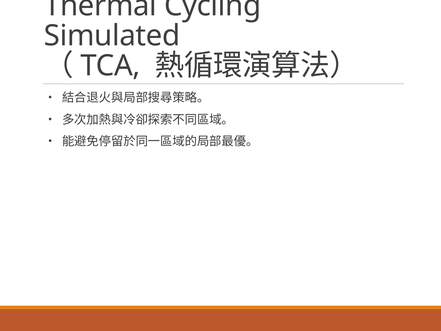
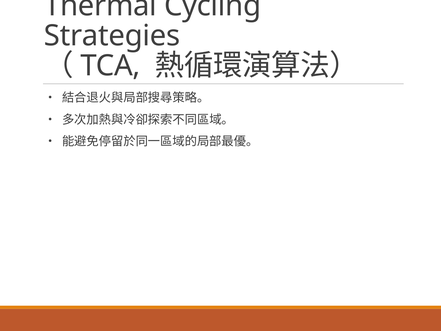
Simulated: Simulated -> Strategies (112, 36)
